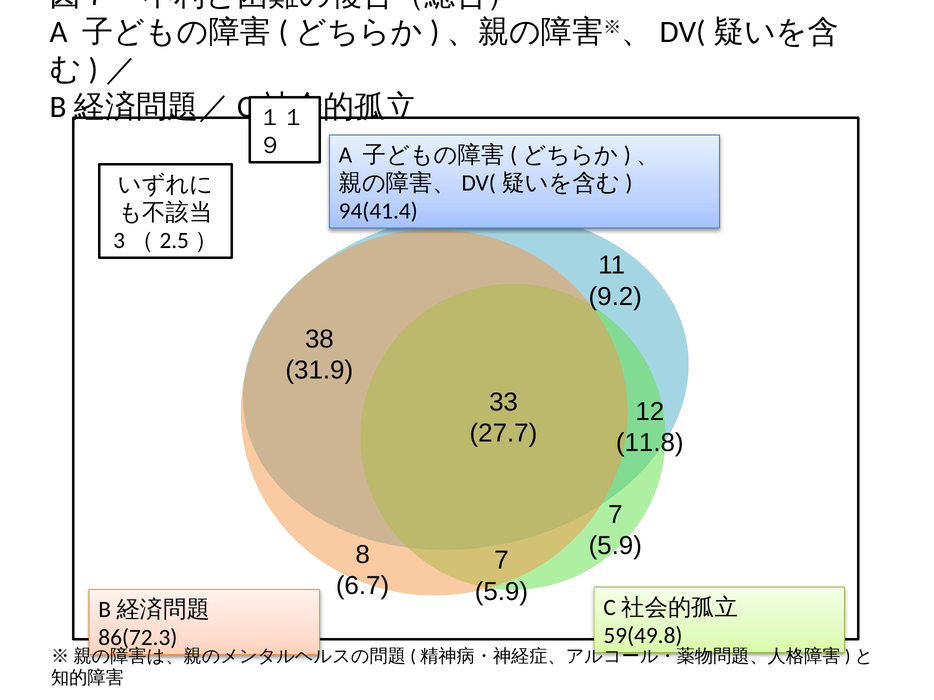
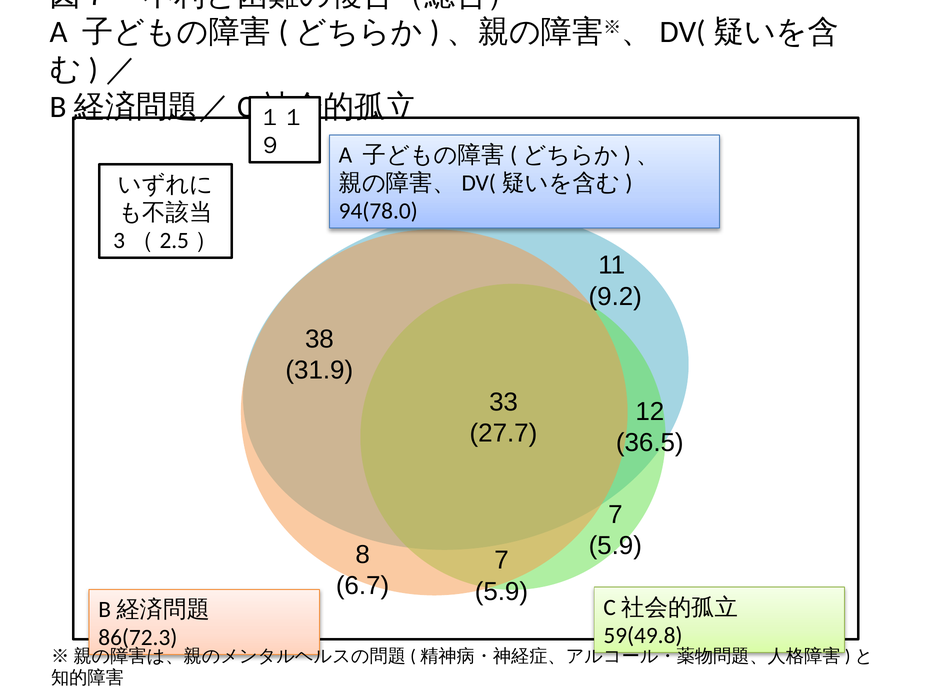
94(41.4: 94(41.4 -> 94(78.0 (378, 211)
11.8: 11.8 -> 36.5 (650, 443)
